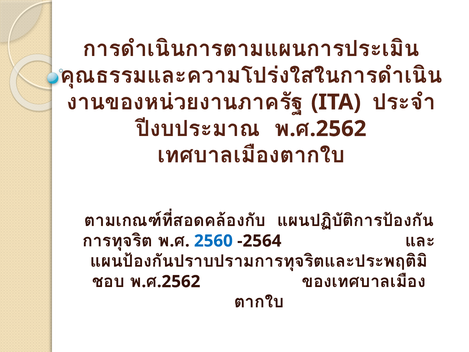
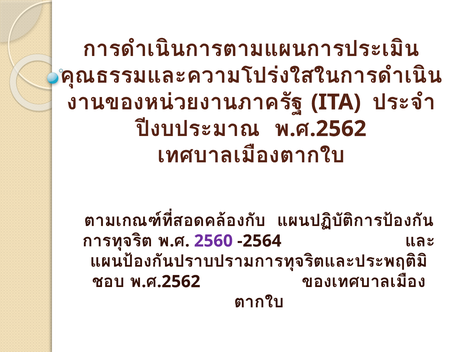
2560 colour: blue -> purple (213, 241)
